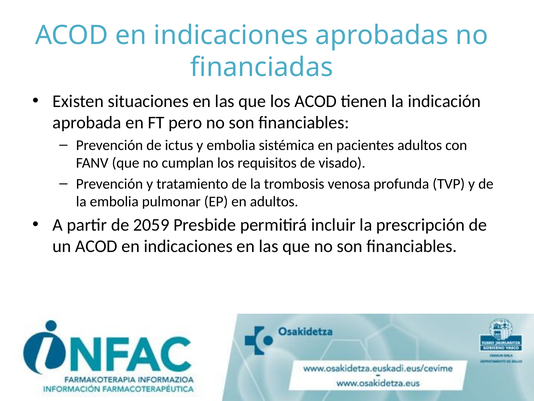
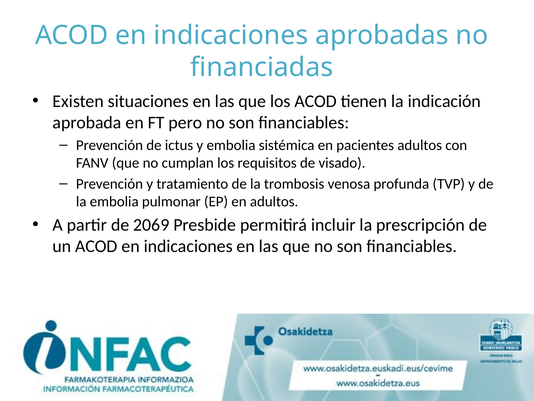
2059: 2059 -> 2069 (151, 225)
